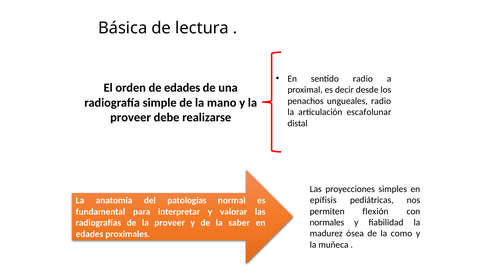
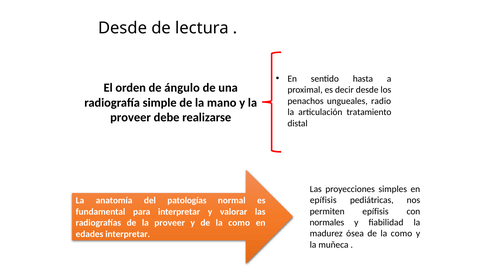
Básica: Básica -> Desde (123, 28)
sentido radio: radio -> hasta (363, 78)
de edades: edades -> ángulo (182, 88)
escafolunar: escafolunar -> tratamiento (369, 112)
permiten flexión: flexión -> epífisis (376, 211)
y de la saber: saber -> como (239, 222)
edades proximales: proximales -> interpretar (128, 234)
